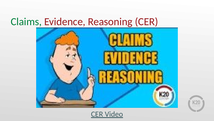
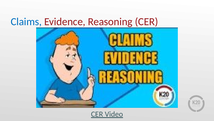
Claims colour: green -> blue (26, 22)
